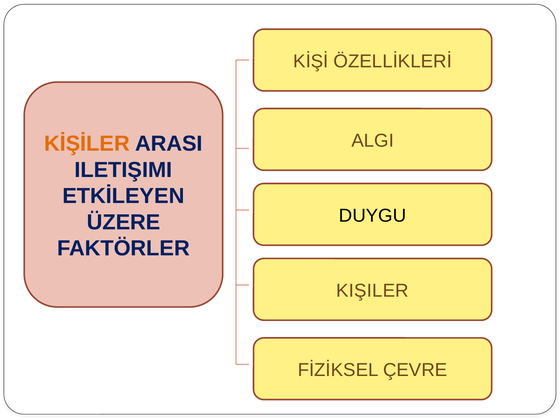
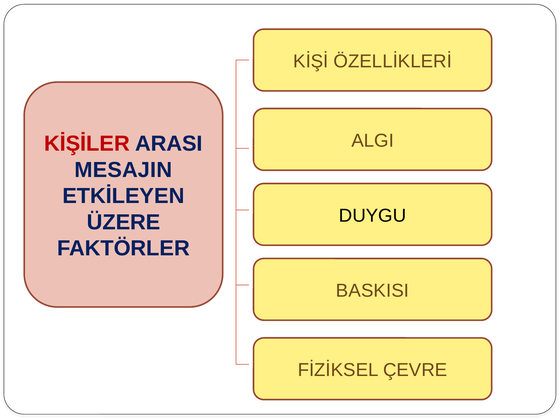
KİŞİLER colour: orange -> red (87, 144)
ILETIŞIMI: ILETIŞIMI -> MESAJIN (123, 170)
KIŞILER: KIŞILER -> BASKISI (373, 291)
